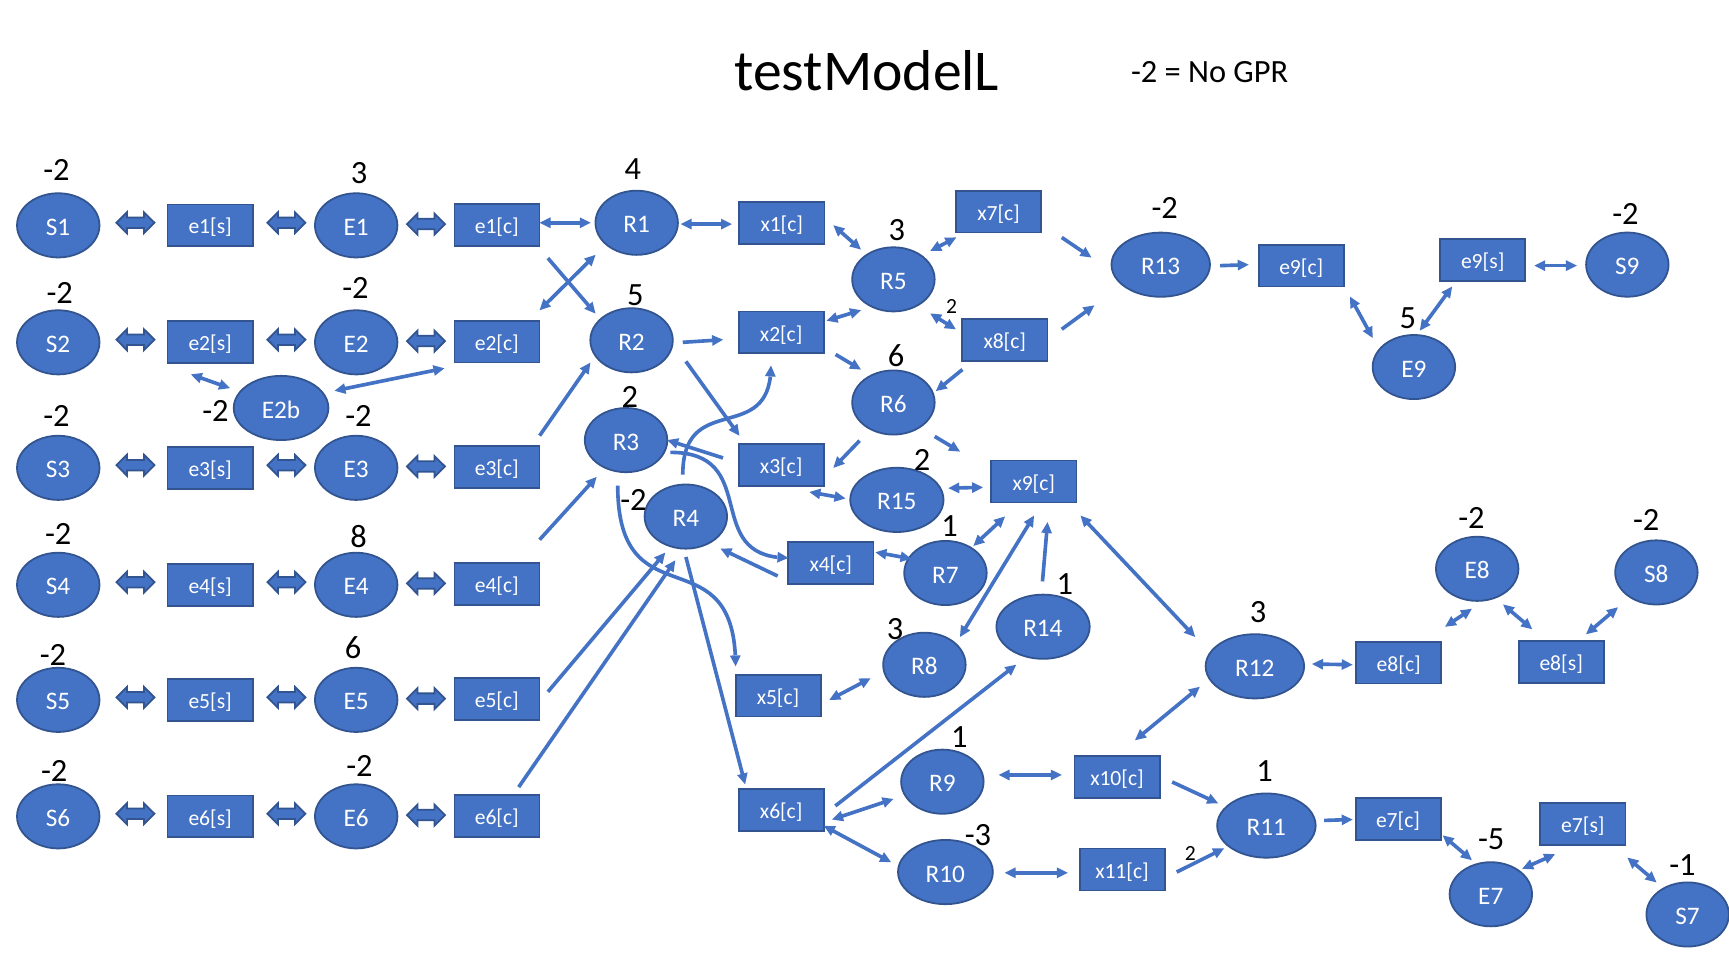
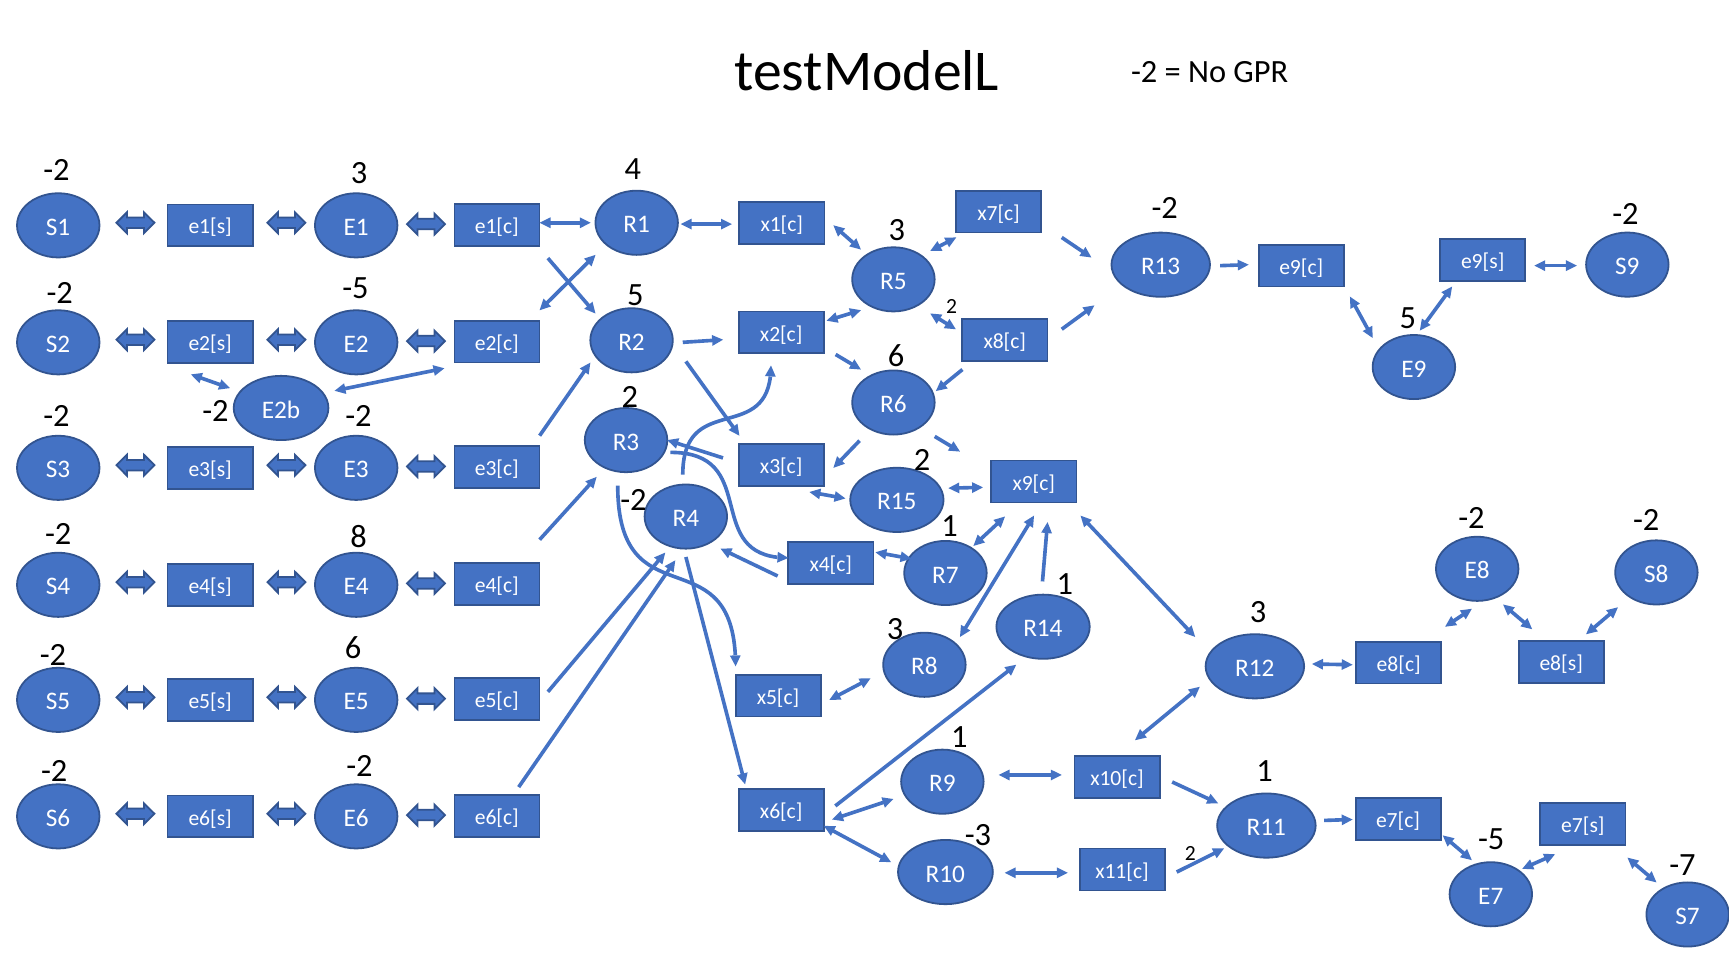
-2: -2 -> -5 (355, 288)
-1: -1 -> -7 (1682, 864)
